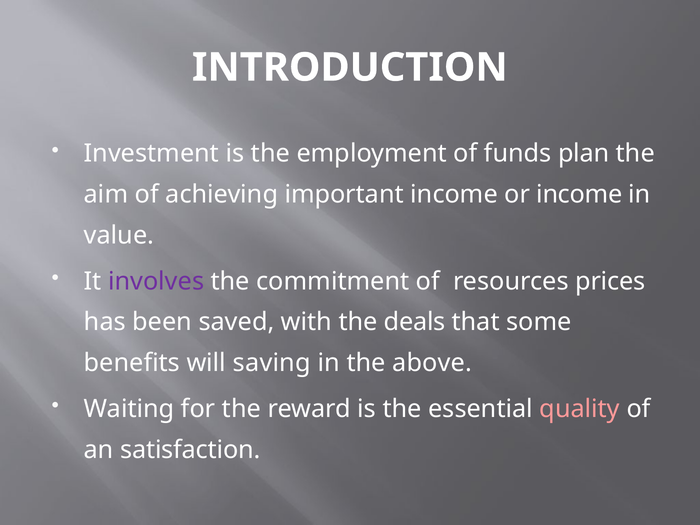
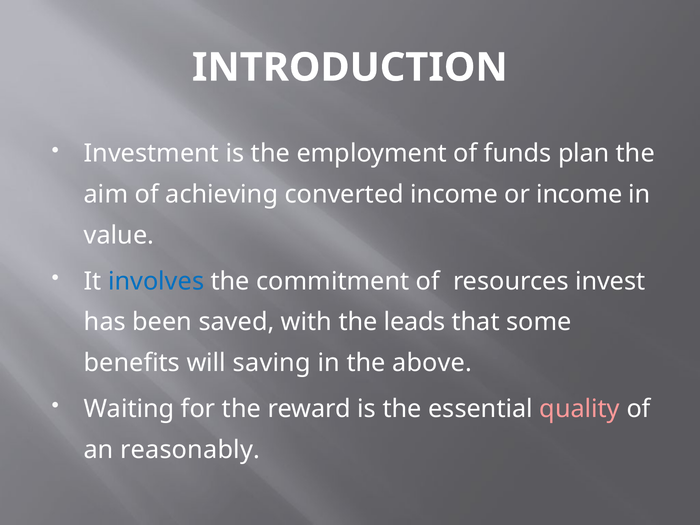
important: important -> converted (344, 194)
involves colour: purple -> blue (156, 281)
prices: prices -> invest (610, 281)
deals: deals -> leads (415, 322)
satisfaction: satisfaction -> reasonably (190, 450)
